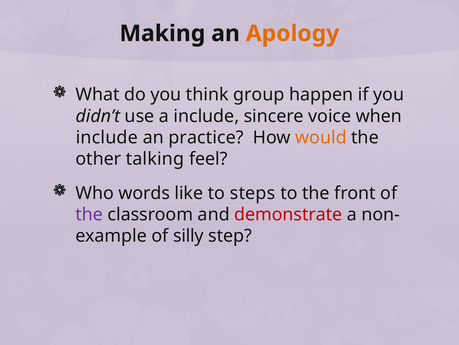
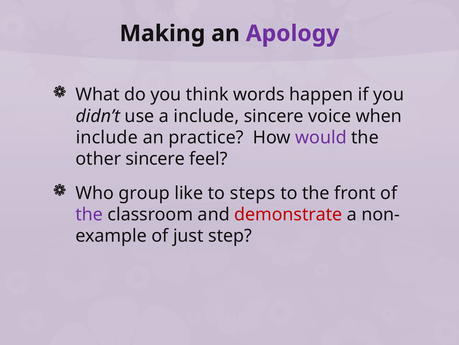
Apology colour: orange -> purple (293, 33)
group: group -> words (259, 95)
would colour: orange -> purple (321, 137)
other talking: talking -> sincere (155, 159)
words: words -> group (144, 193)
silly: silly -> just (188, 236)
